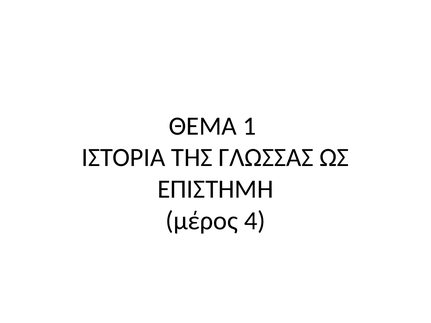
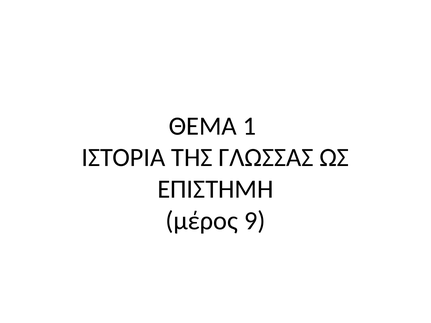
4: 4 -> 9 (255, 221)
